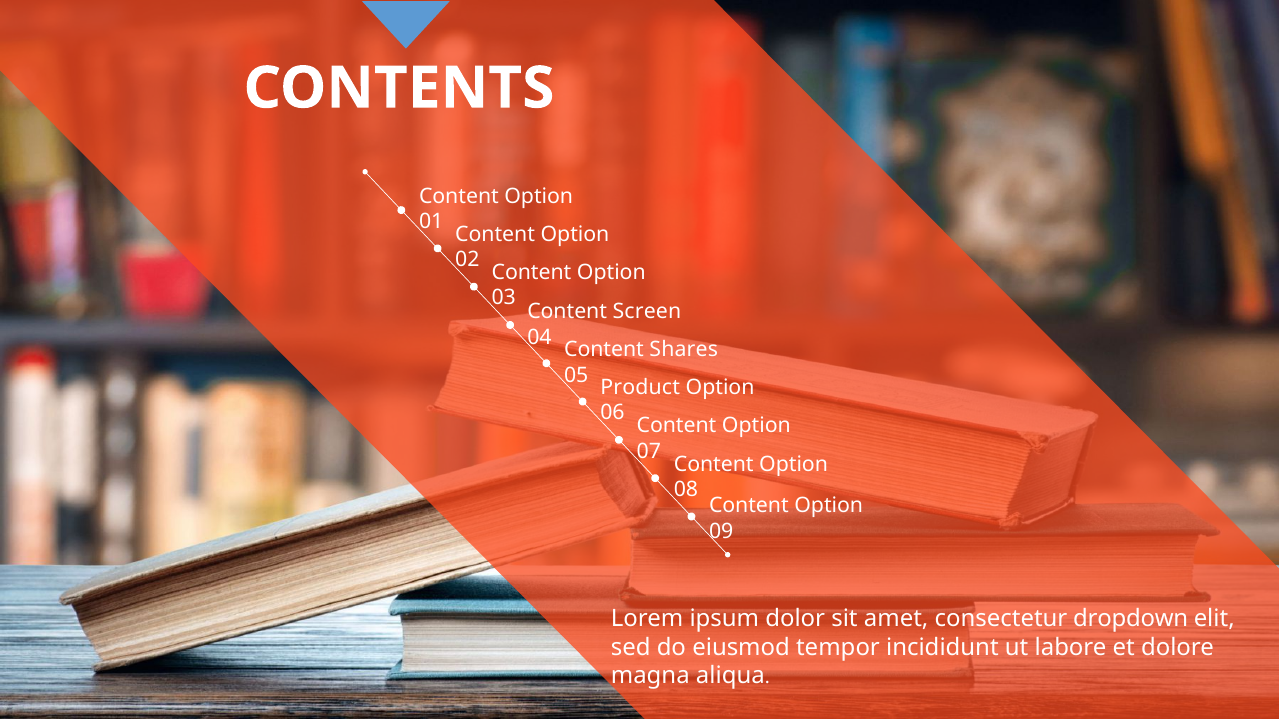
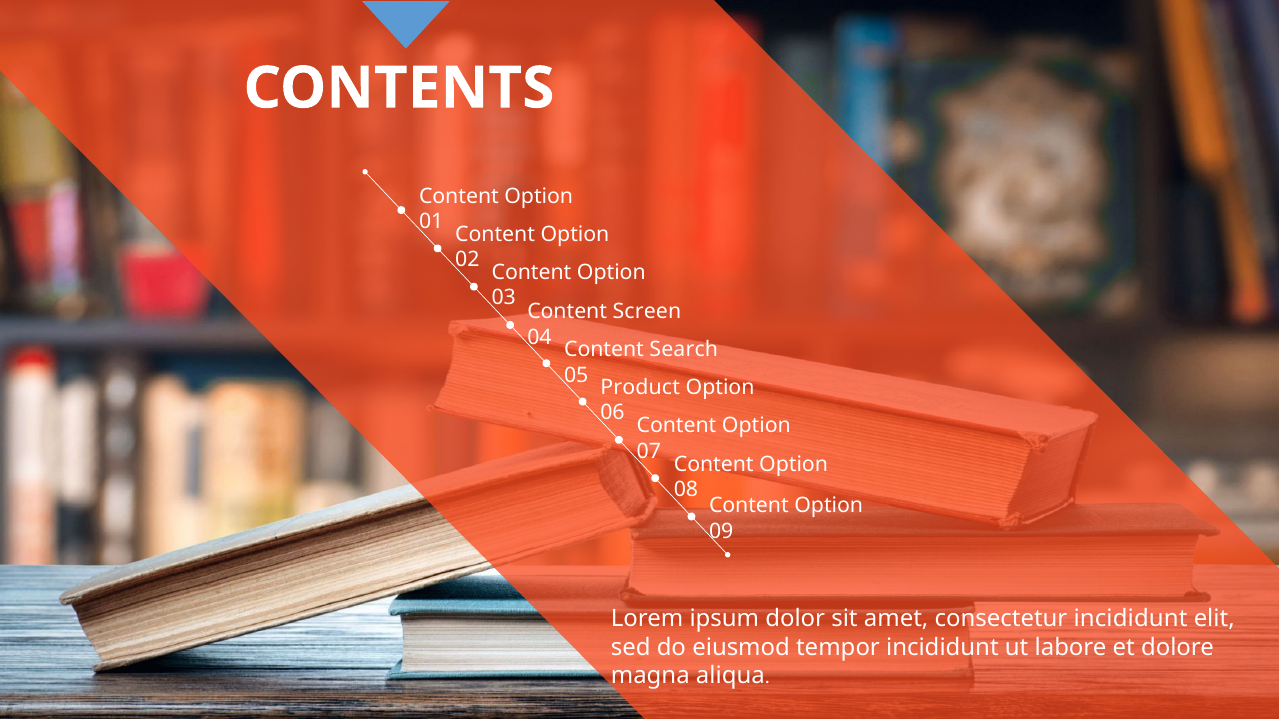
Shares: Shares -> Search (684, 350)
consectetur dropdown: dropdown -> incididunt (1131, 619)
